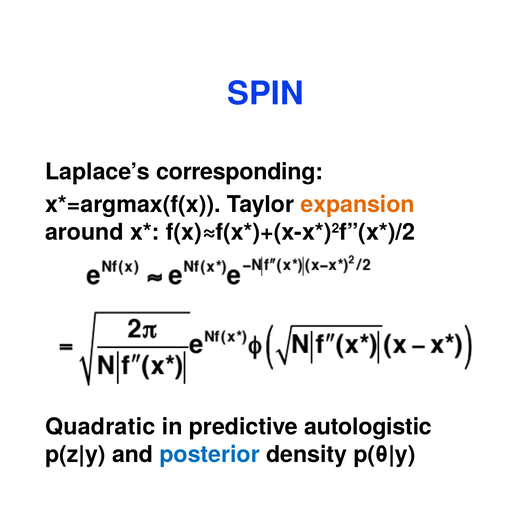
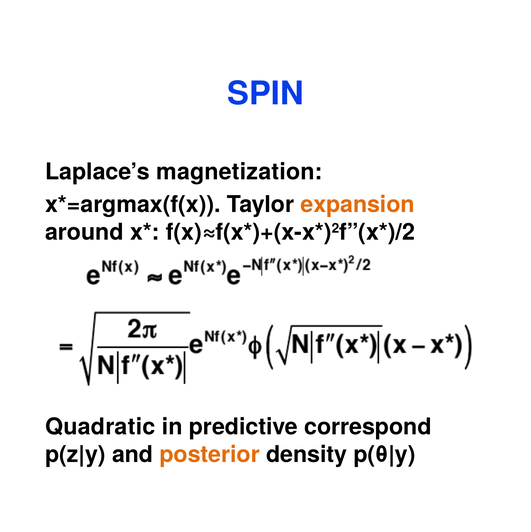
corresponding: corresponding -> magnetization (239, 172)
autologistic: autologistic -> correspond (368, 427)
posterior colour: blue -> orange (210, 454)
